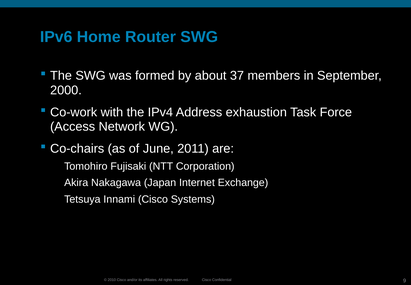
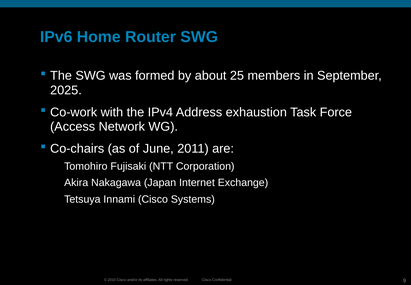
37: 37 -> 25 (237, 76)
2000: 2000 -> 2025 (66, 90)
